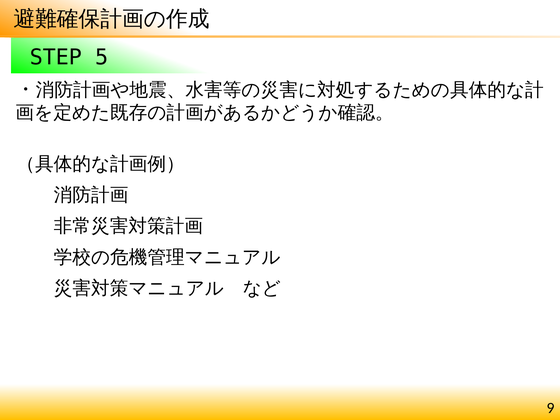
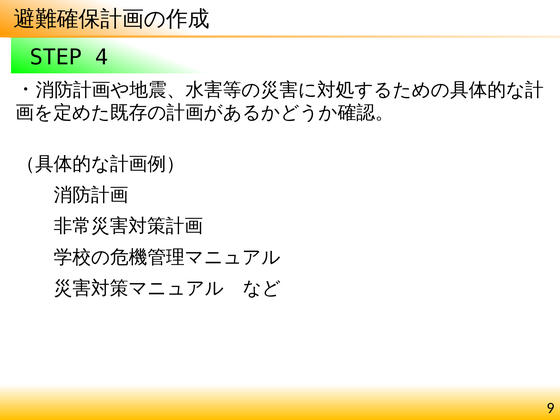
5: 5 -> 4 (102, 57)
